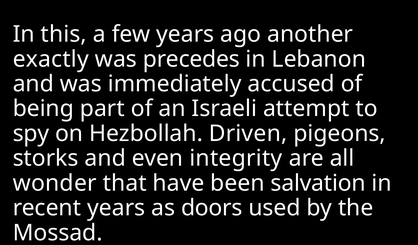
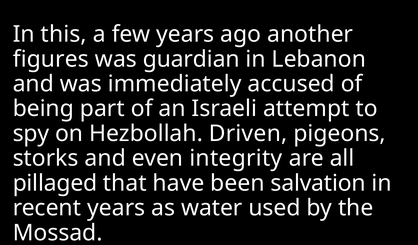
exactly: exactly -> figures (51, 59)
precedes: precedes -> guardian (191, 59)
wonder: wonder -> pillaged (55, 183)
doors: doors -> water (212, 208)
